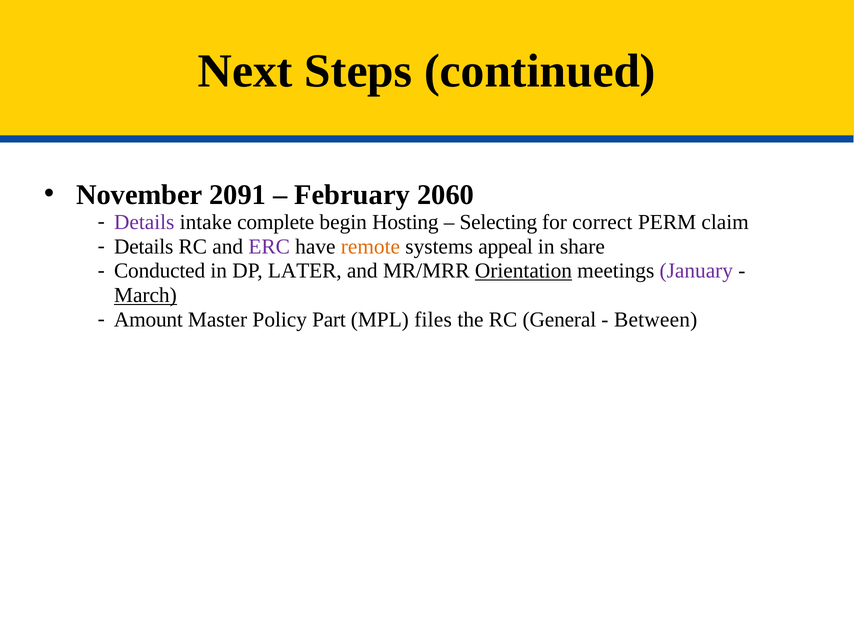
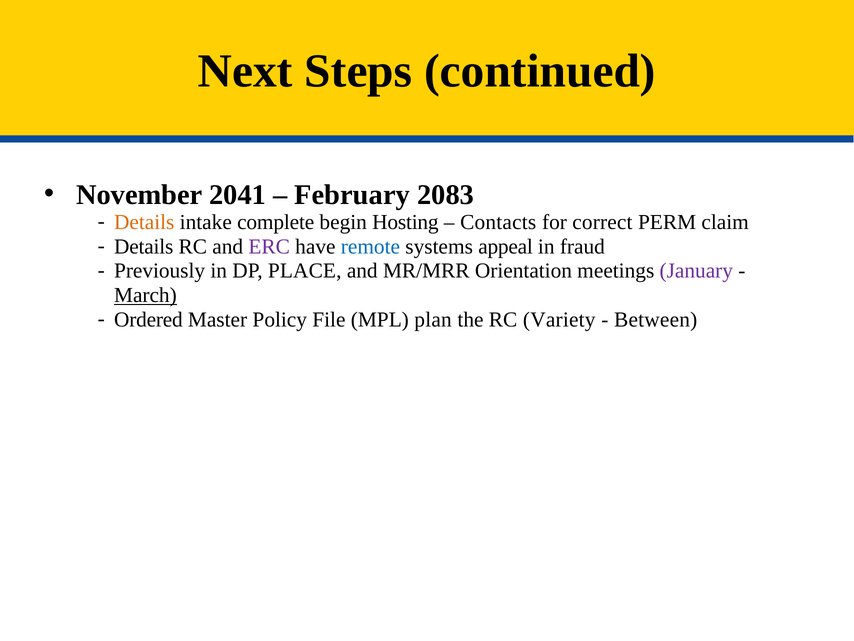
2091: 2091 -> 2041 (238, 195)
2060: 2060 -> 2083 (446, 195)
Details colour: purple -> orange (144, 222)
Selecting: Selecting -> Contacts (498, 222)
remote colour: orange -> blue (370, 246)
share: share -> fraud (582, 246)
Conducted: Conducted -> Previously (160, 271)
LATER: LATER -> PLACE (305, 271)
Orientation underline: present -> none (523, 271)
Amount: Amount -> Ordered (148, 319)
Part: Part -> File (329, 319)
files: files -> plan (433, 319)
General: General -> Variety (559, 319)
